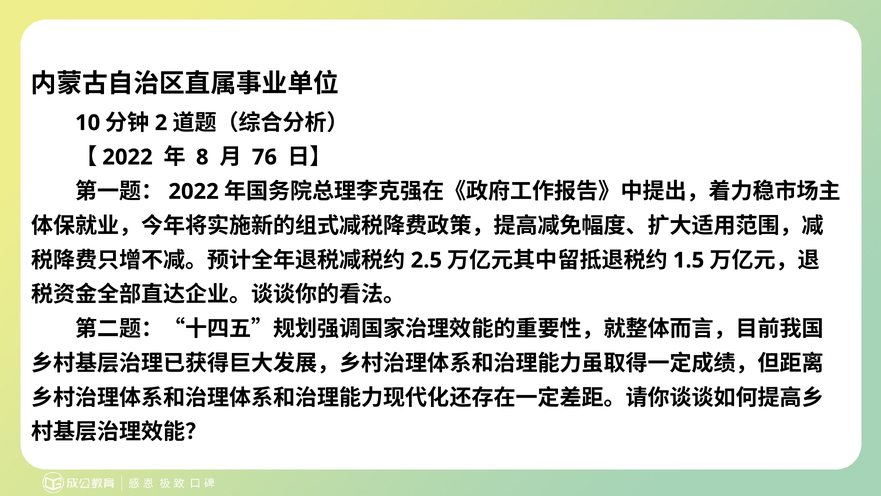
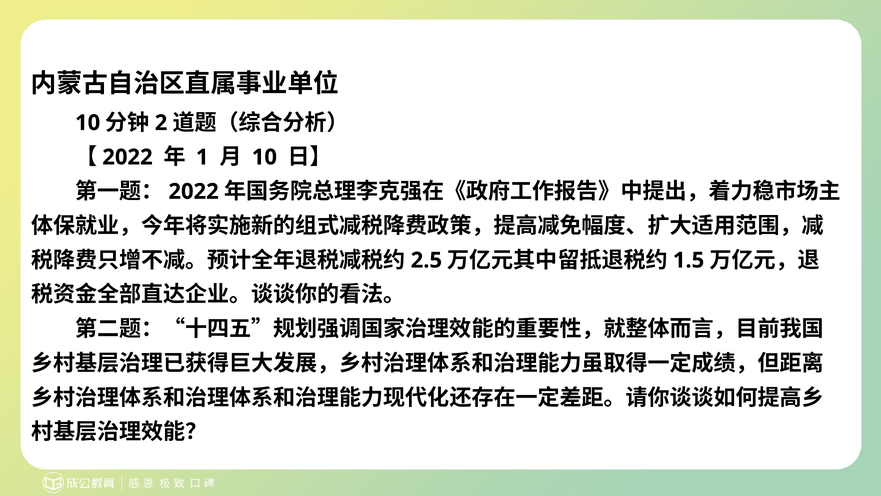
8: 8 -> 1 (202, 157)
76: 76 -> 10 (264, 157)
